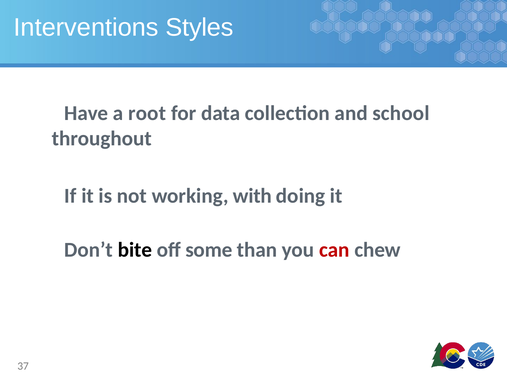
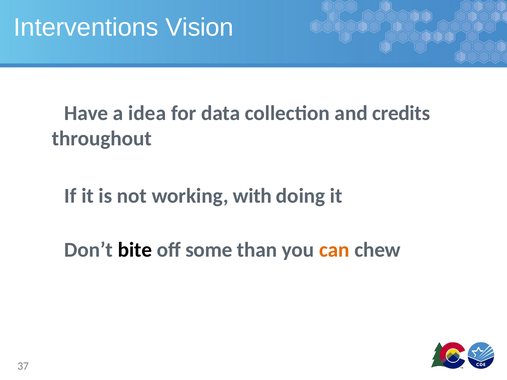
Styles: Styles -> Vision (200, 28)
root: root -> idea (147, 113)
school: school -> credits (401, 113)
can colour: red -> orange (334, 250)
